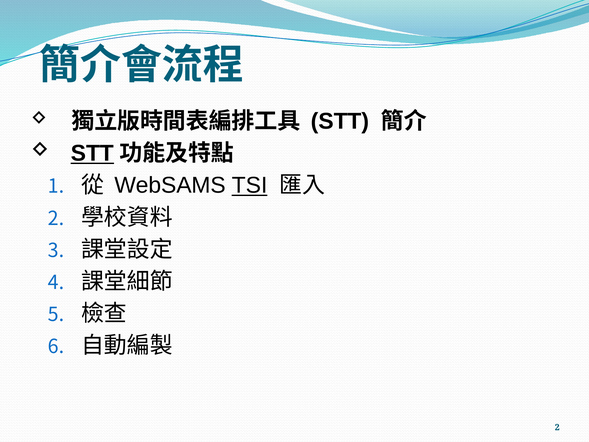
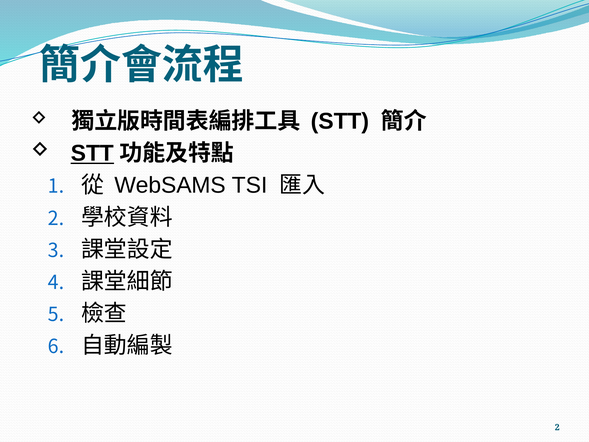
TSI underline: present -> none (250, 185)
